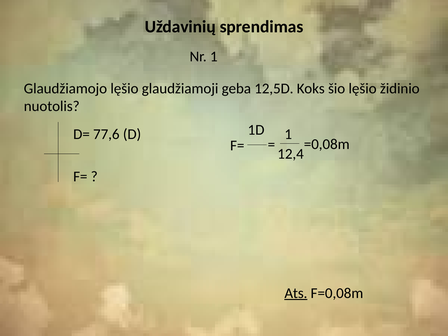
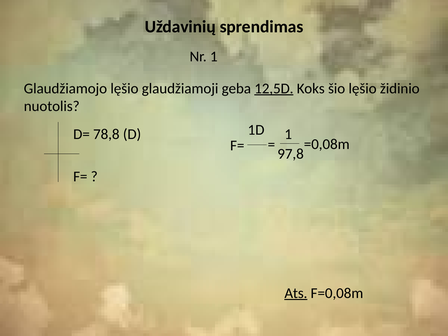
12,5D underline: none -> present (274, 88)
77,6: 77,6 -> 78,8 (106, 134)
12,4: 12,4 -> 97,8 (291, 154)
